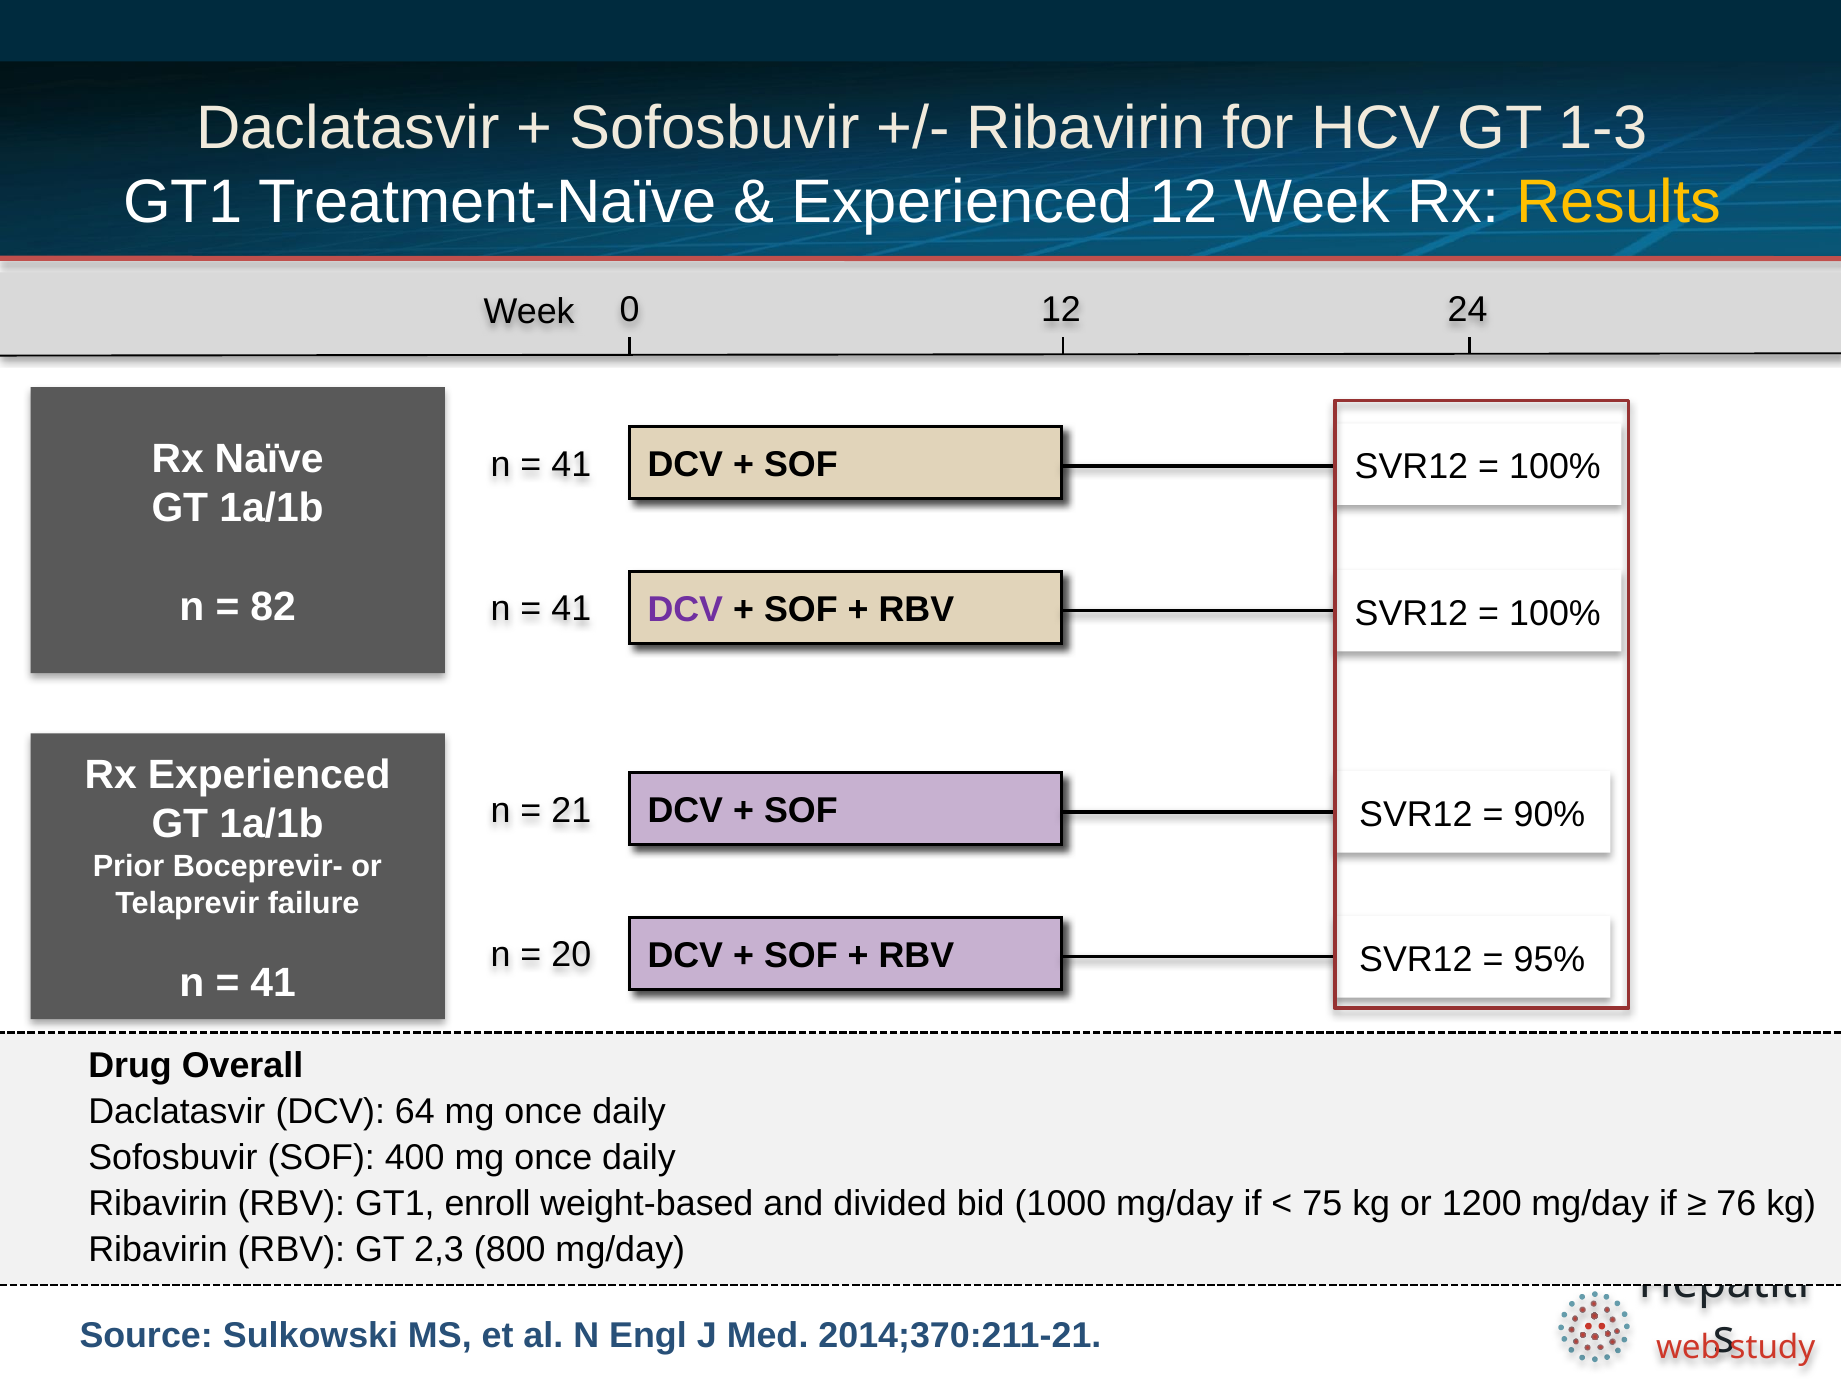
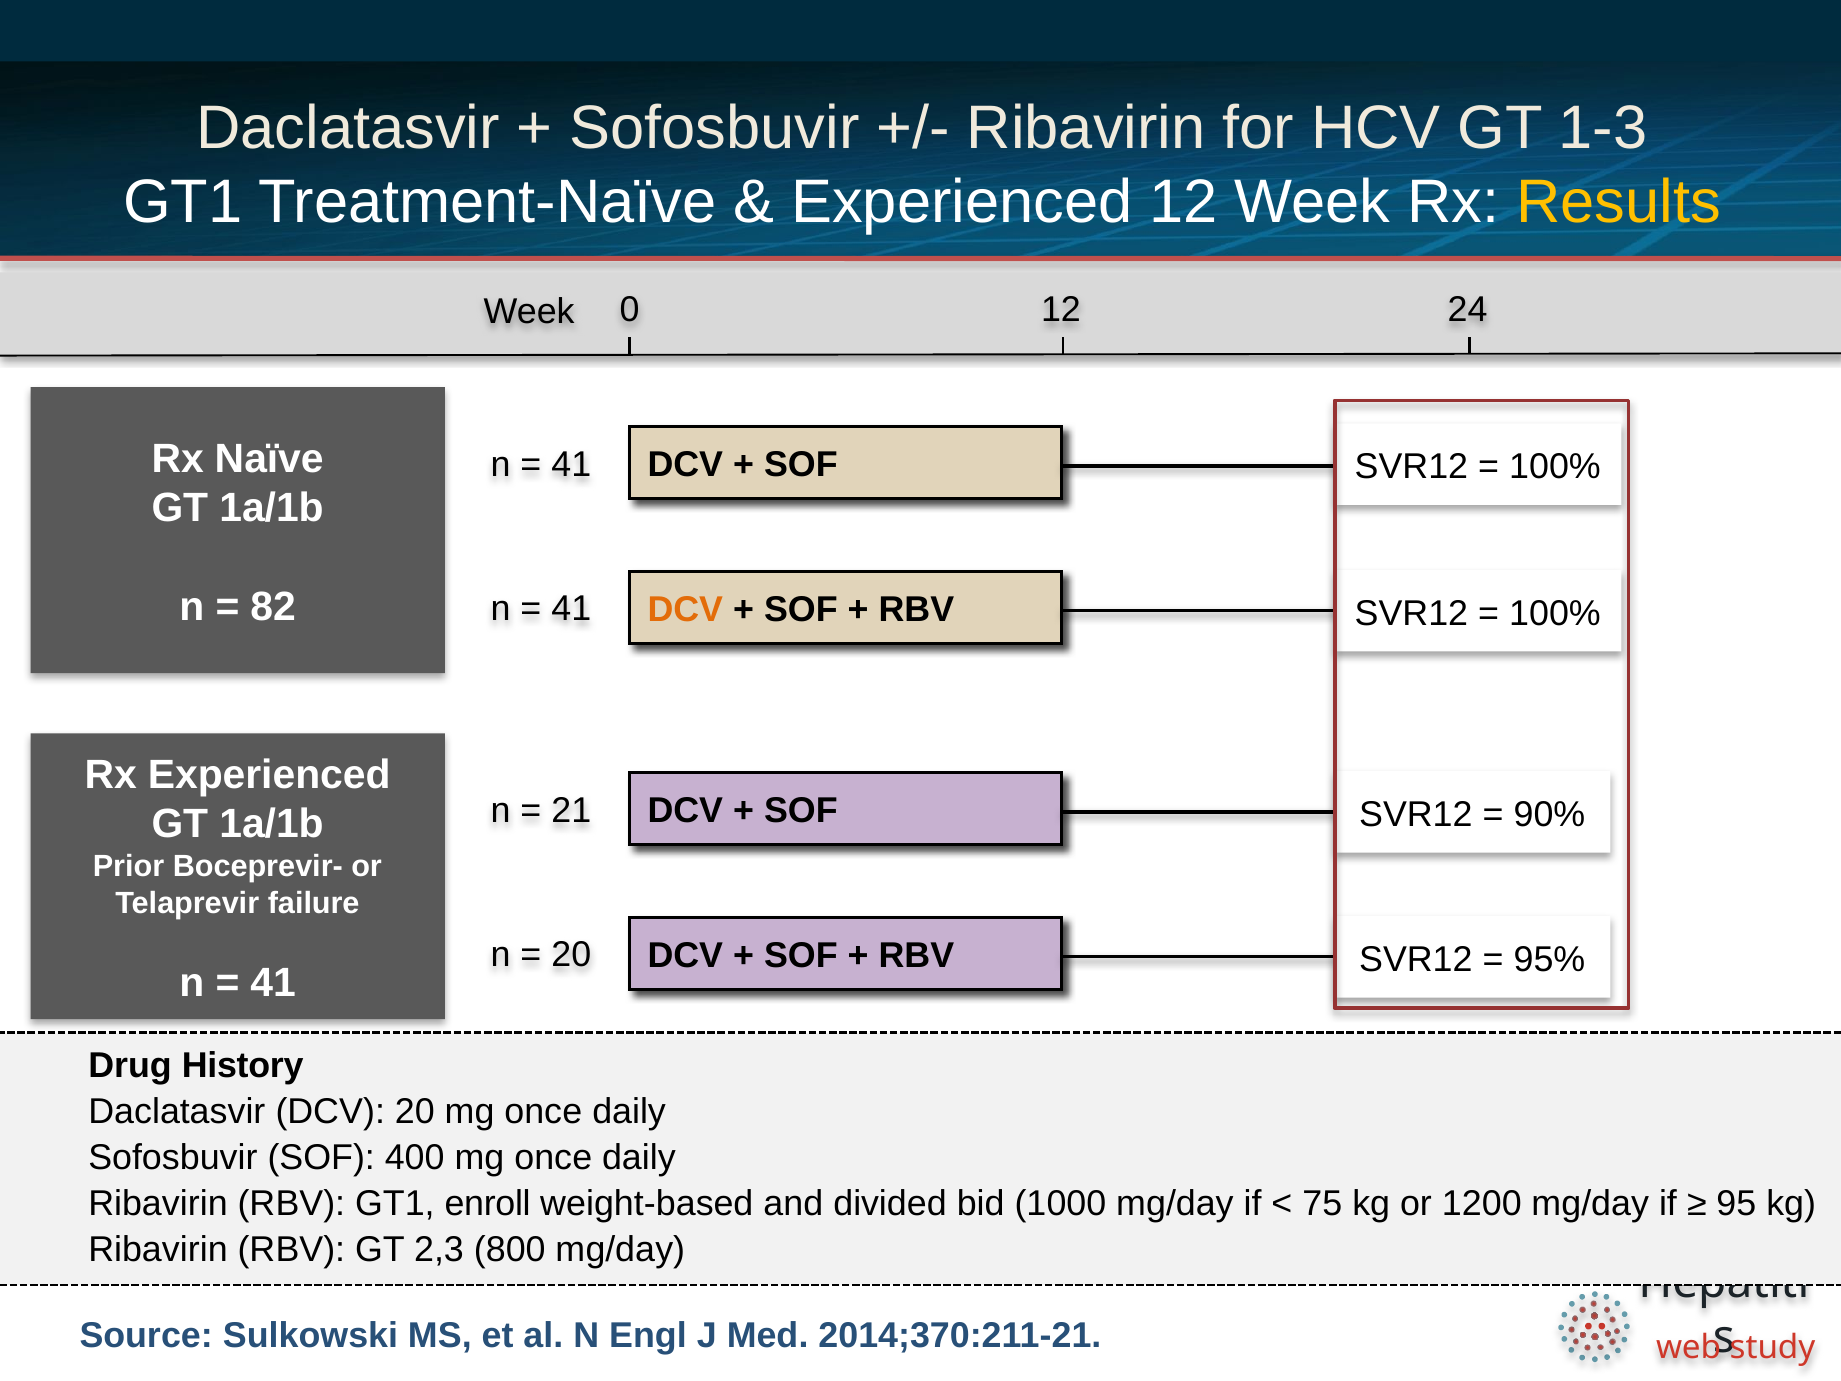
DCV colour: purple -> orange (685, 610)
Overall: Overall -> History (243, 1066)
DCV 64: 64 -> 20 (415, 1112)
76: 76 -> 95 (1736, 1204)
